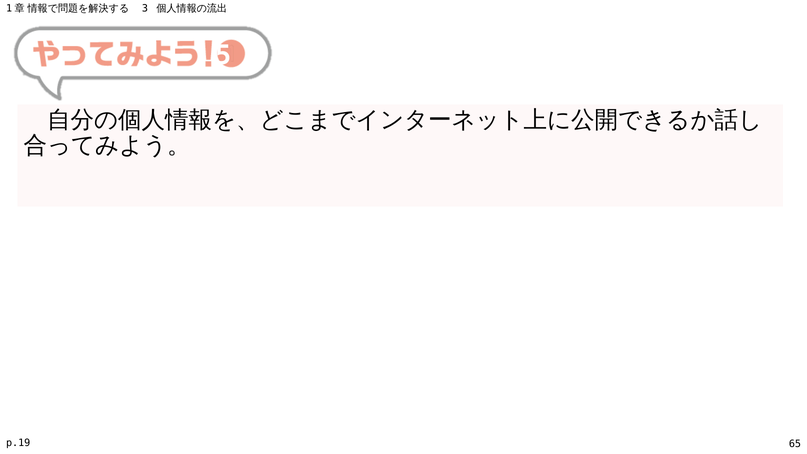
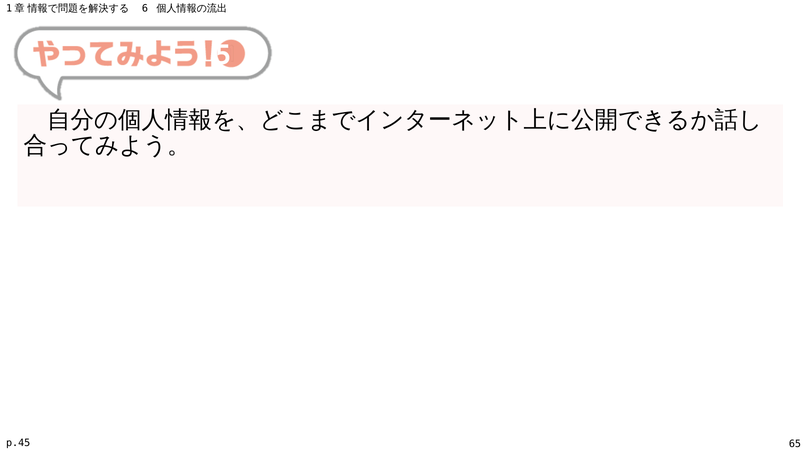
3: 3 -> 6 (145, 8)
p.19: p.19 -> p.45 (18, 443)
